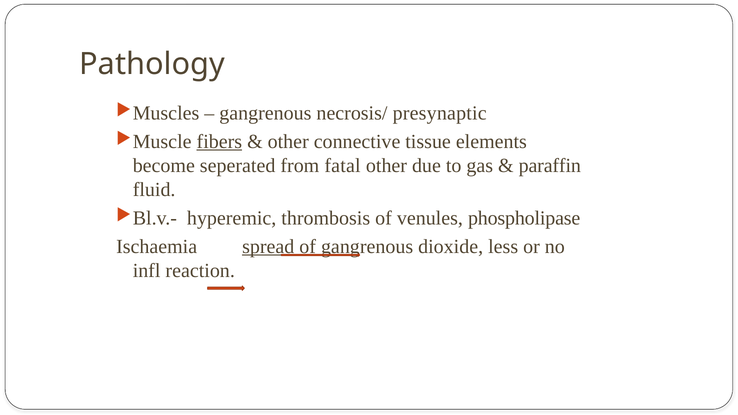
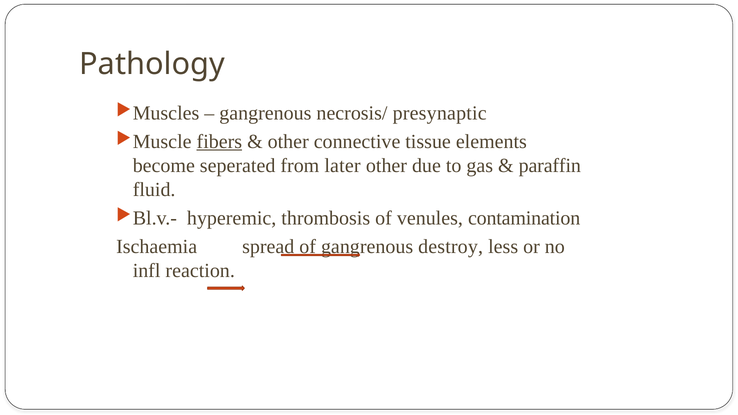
fatal: fatal -> later (343, 166)
phospholipase: phospholipase -> contamination (524, 218)
spread underline: present -> none (268, 247)
dioxide: dioxide -> destroy (451, 247)
